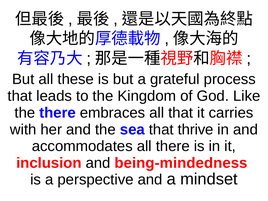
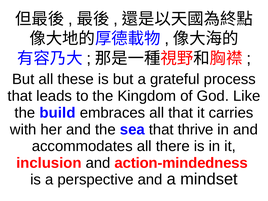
the there: there -> build (57, 113)
being-mindedness: being-mindedness -> action-mindedness (181, 163)
